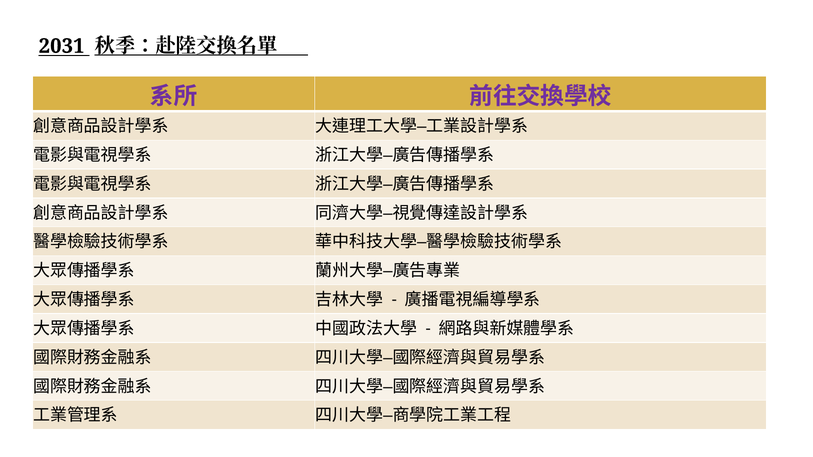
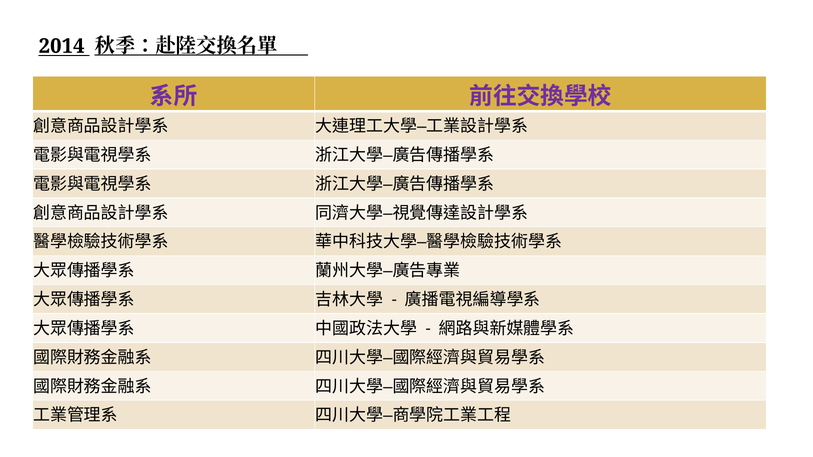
2031: 2031 -> 2014 (62, 46)
